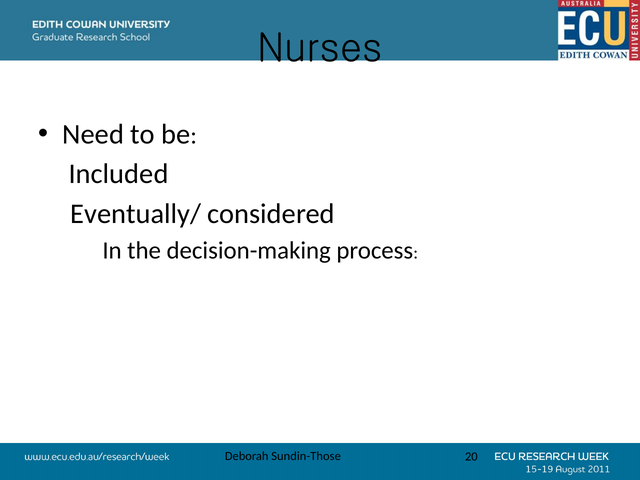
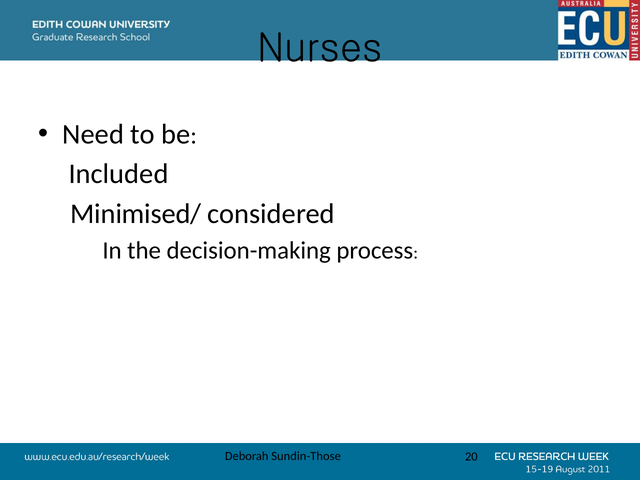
Eventually/: Eventually/ -> Minimised/ (136, 214)
